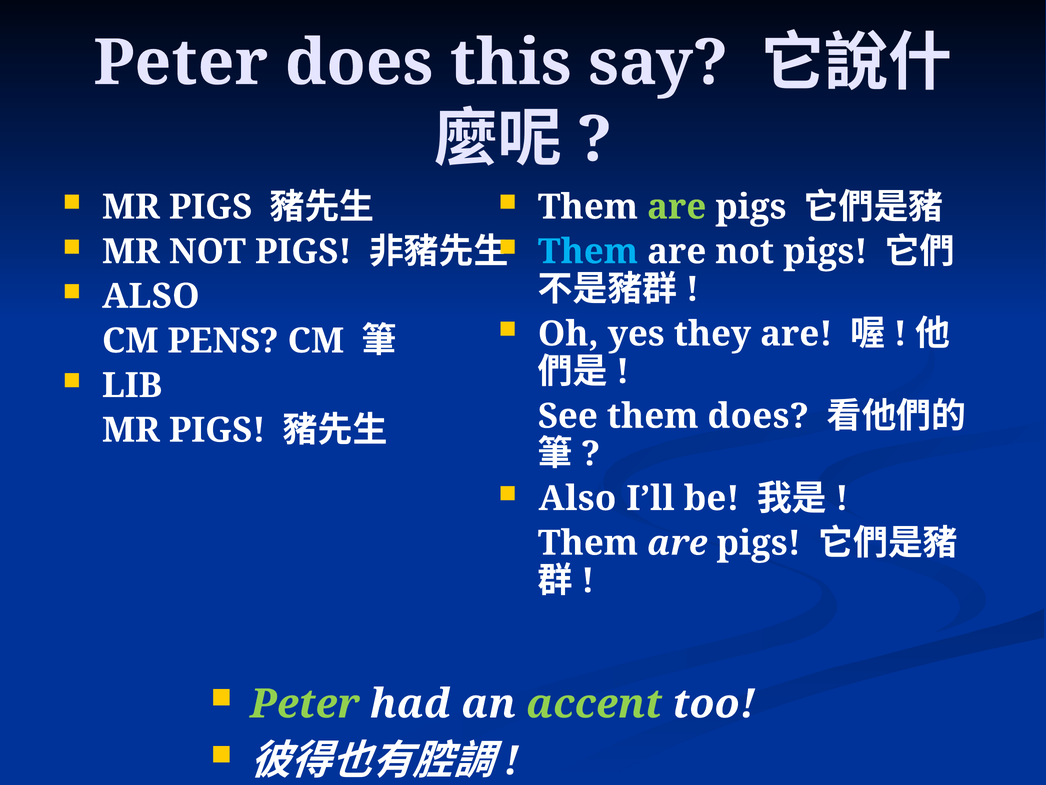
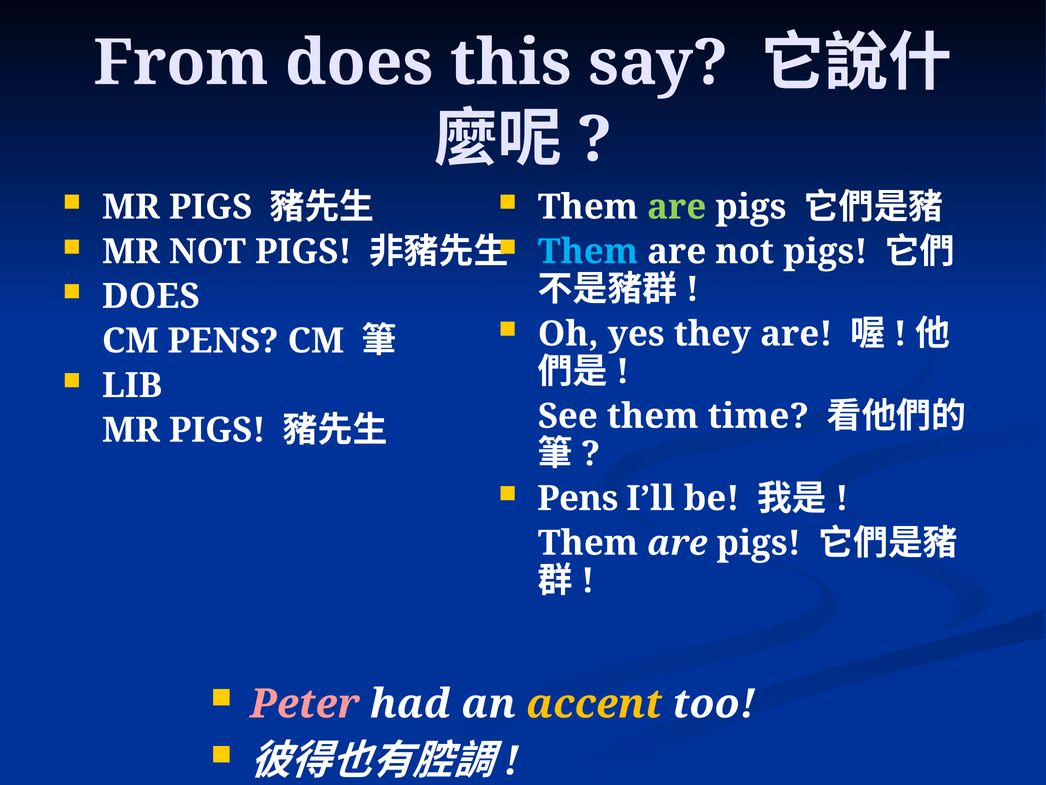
Peter: Peter -> From (181, 63)
ALSO: ALSO -> DOES (151, 296)
them does: does -> time (758, 416)
Also: Also -> Pens (578, 498)
Peter colour: light green -> pink (305, 704)
accent colour: light green -> yellow (594, 704)
